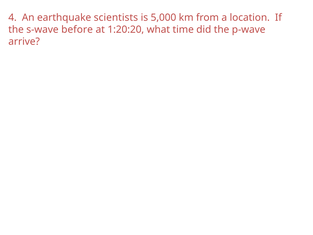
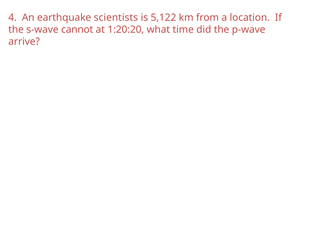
5,000: 5,000 -> 5,122 (163, 18)
before: before -> cannot (77, 30)
